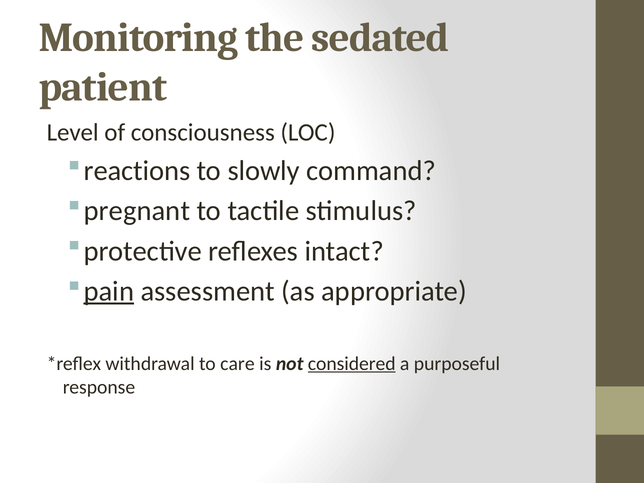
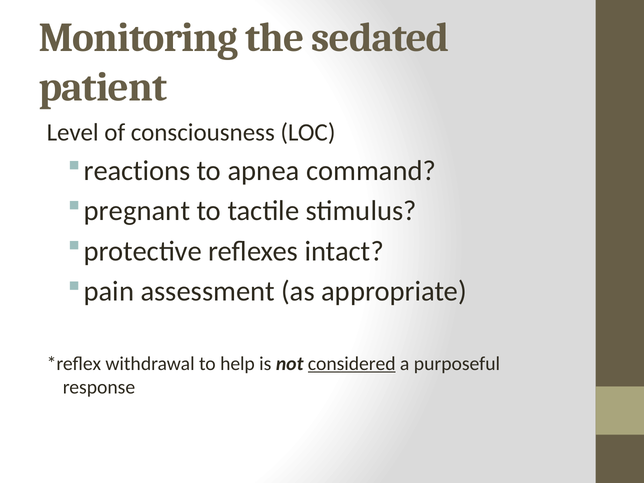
slowly: slowly -> apnea (264, 171)
pain underline: present -> none (109, 291)
care: care -> help (237, 364)
